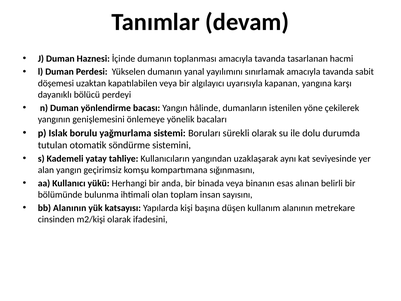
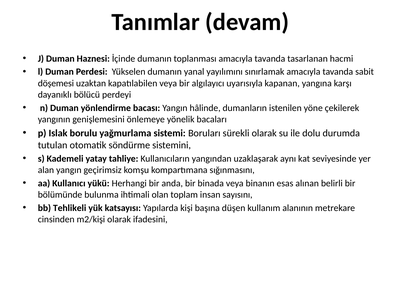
bb Alanının: Alanının -> Tehlikeli (70, 208)
